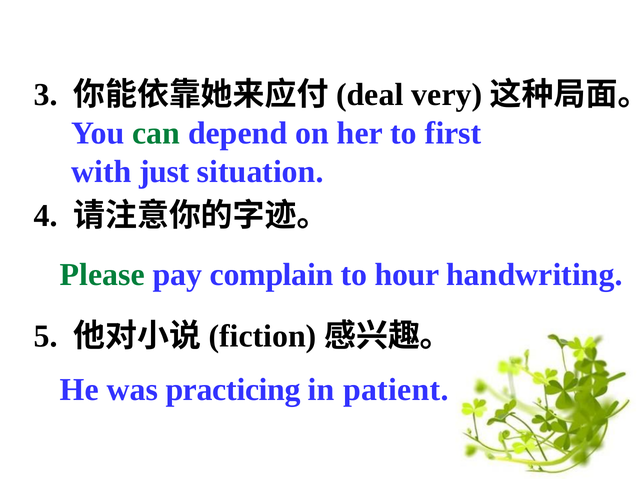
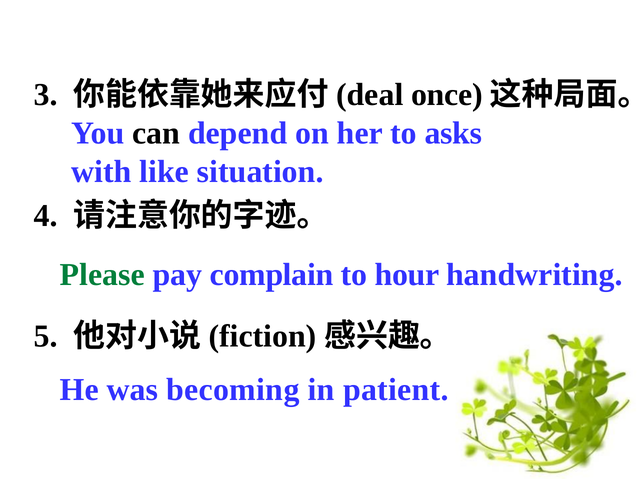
very: very -> once (447, 95)
can colour: green -> black (156, 133)
first: first -> asks (453, 133)
just: just -> like (164, 172)
practicing: practicing -> becoming (233, 389)
